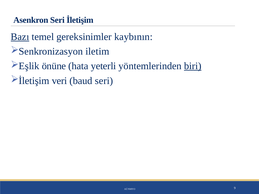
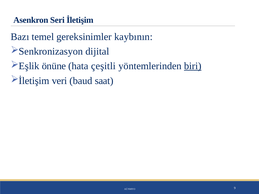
Bazı underline: present -> none (20, 37)
iletim: iletim -> dijital (97, 52)
yeterli: yeterli -> çeşitli (103, 66)
baud seri: seri -> saat (104, 81)
